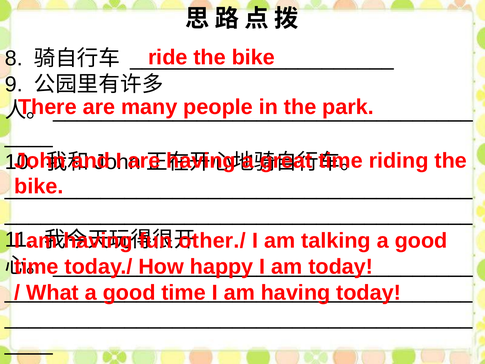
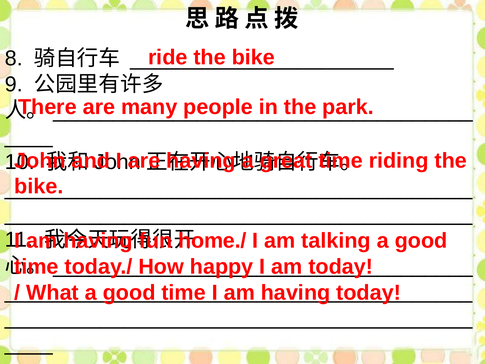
other./: other./ -> home./ (212, 241)
